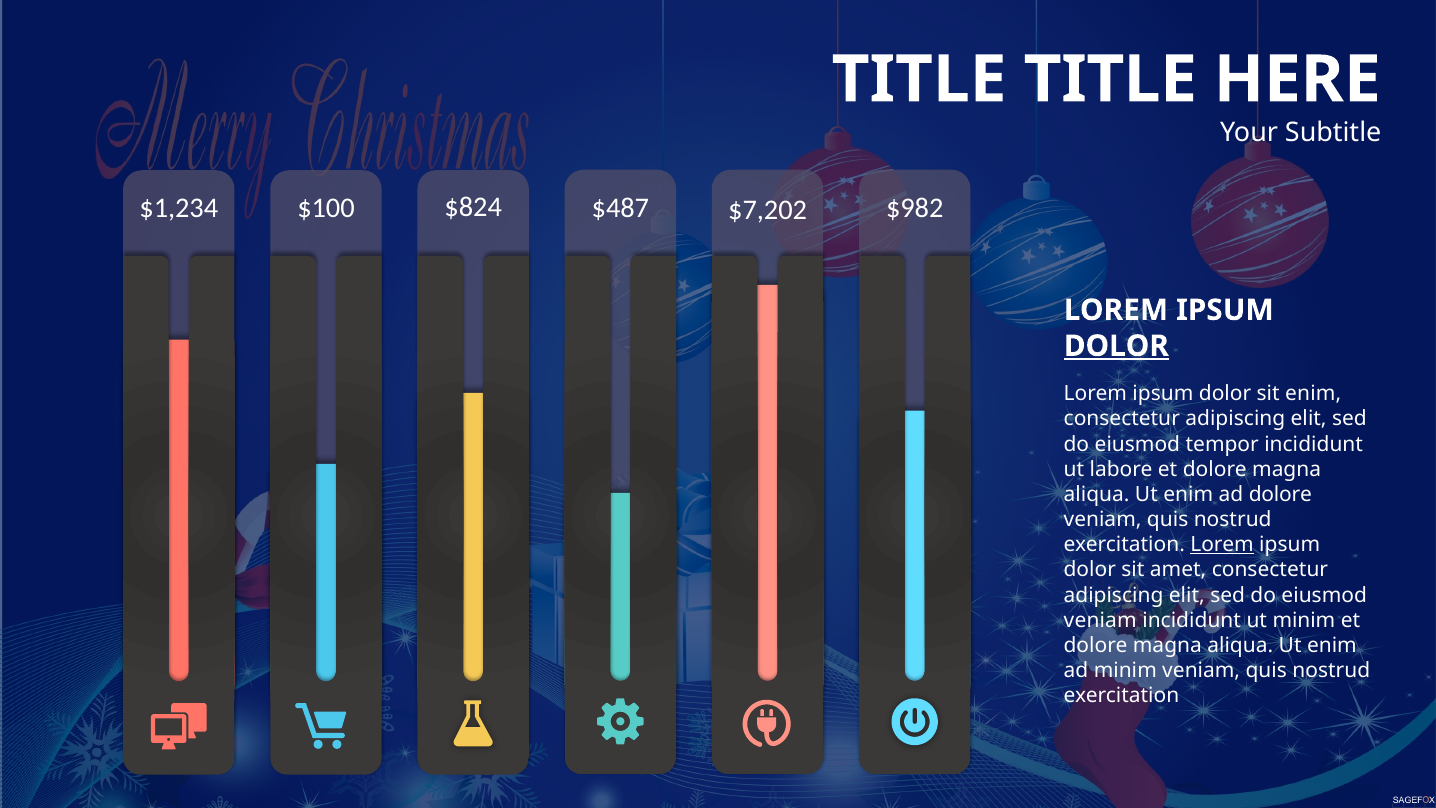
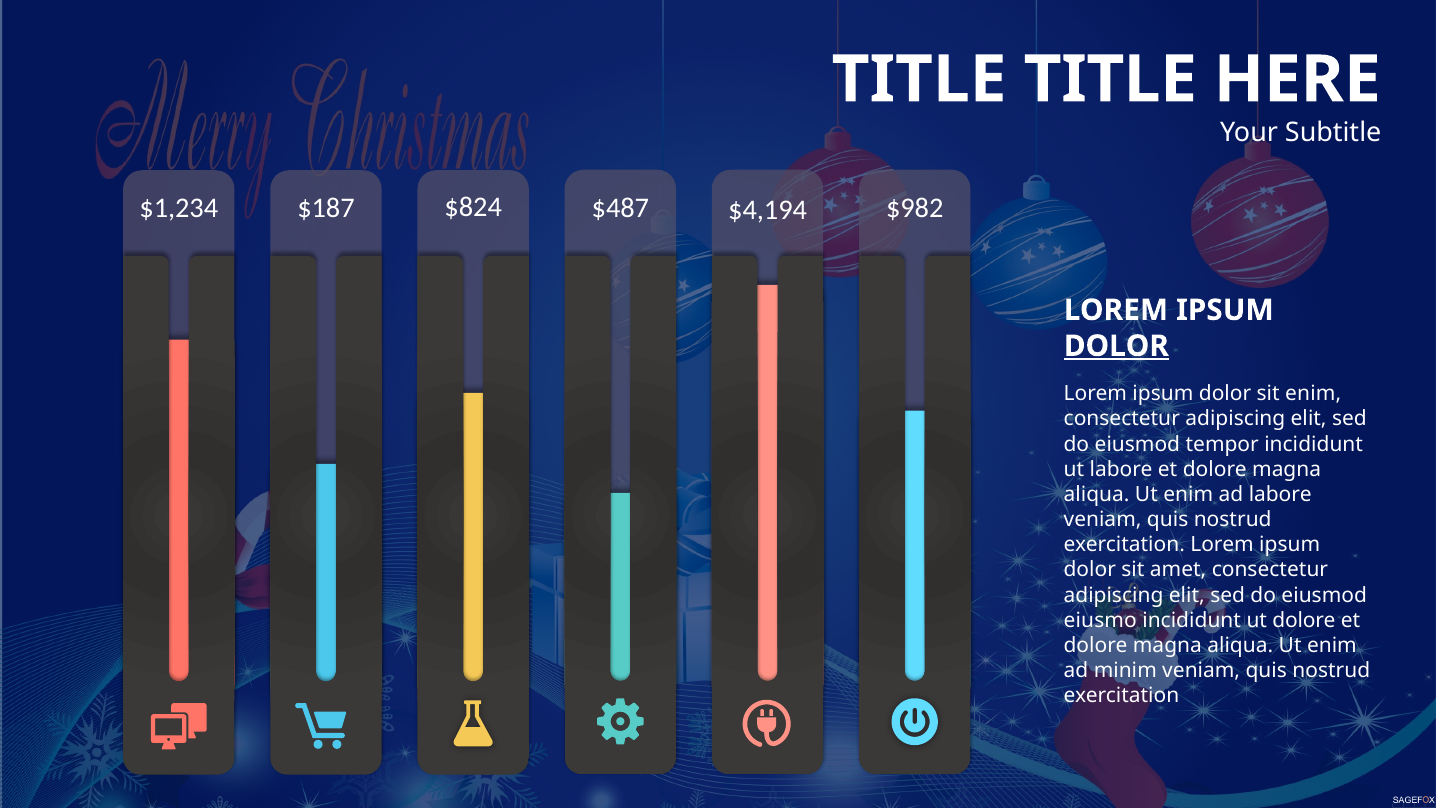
$100: $100 -> $187 (326, 208)
$7,202: $7,202 -> $4,194 (768, 210)
ad dolore: dolore -> labore (1280, 494)
Lorem underline: present -> none (1222, 545)
veniam: veniam -> eiusmo (1100, 620)
ut minim: minim -> dolore (1304, 620)
